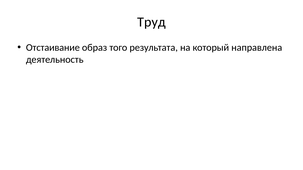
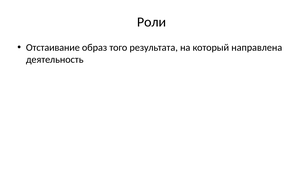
Труд: Труд -> Роли (151, 22)
